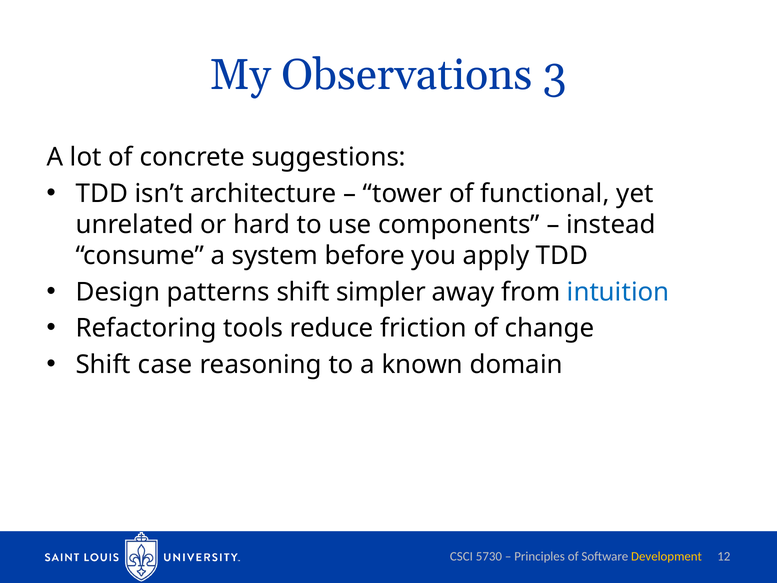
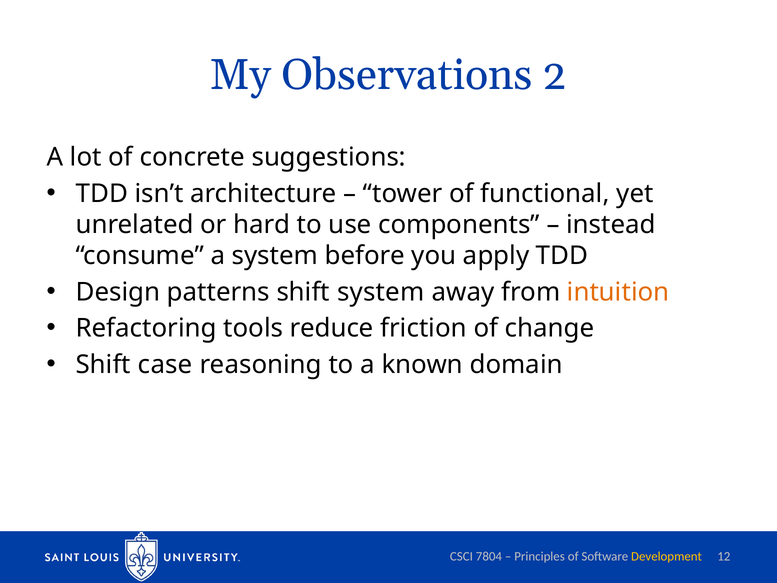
3: 3 -> 2 (555, 75)
shift simpler: simpler -> system (381, 292)
intuition colour: blue -> orange (618, 292)
5730: 5730 -> 7804 (489, 556)
